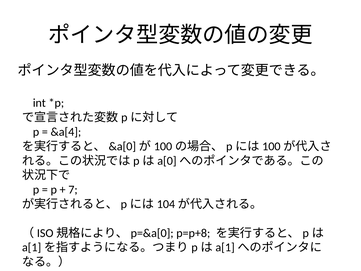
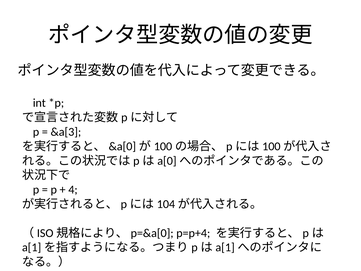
&a[4: &a[4 -> &a[3 (66, 132)
7: 7 -> 4 (73, 190)
p=p+8: p=p+8 -> p=p+4 (193, 233)
